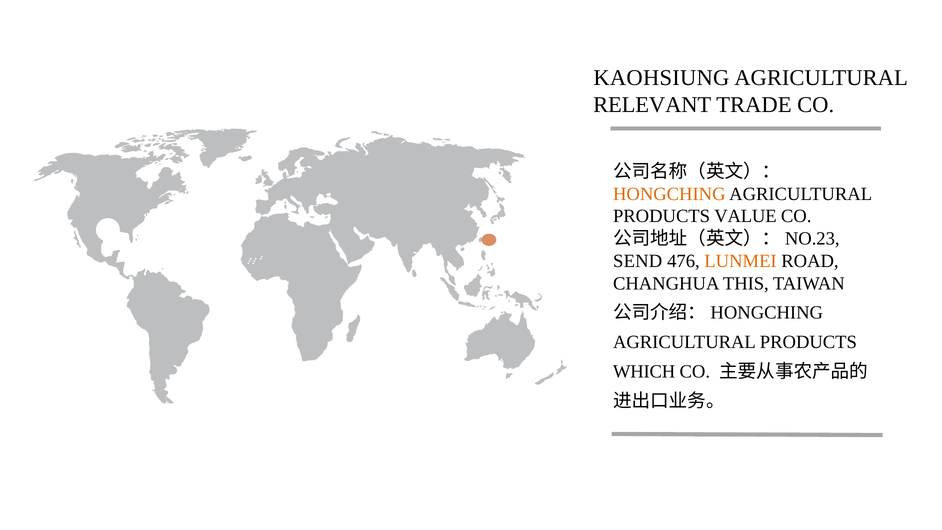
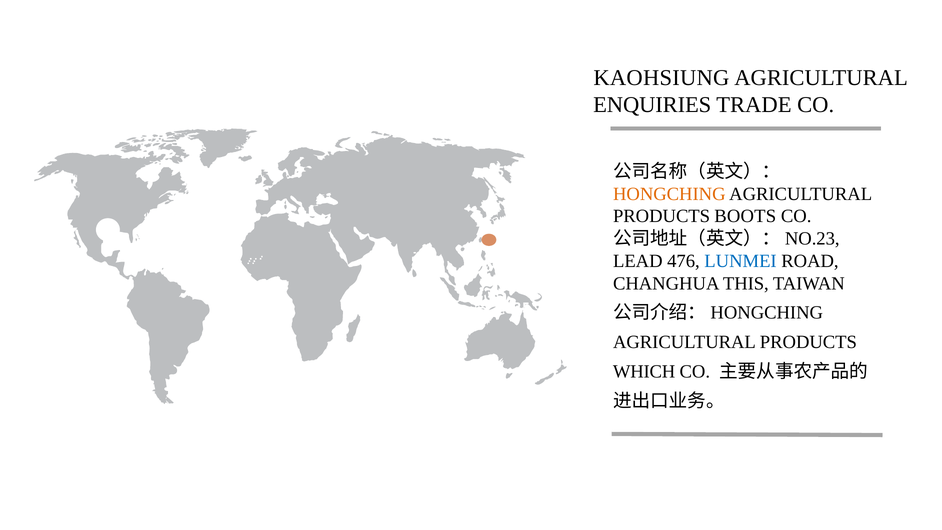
RELEVANT: RELEVANT -> ENQUIRIES (652, 105)
VALUE: VALUE -> BOOTS (745, 216)
SEND: SEND -> LEAD (638, 261)
LUNMEI colour: orange -> blue (741, 261)
